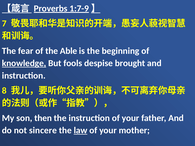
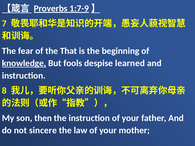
Able: Able -> That (69, 51)
brought: brought -> learned (130, 63)
law underline: present -> none (81, 131)
